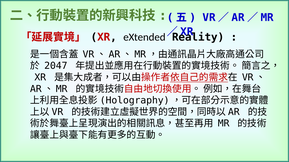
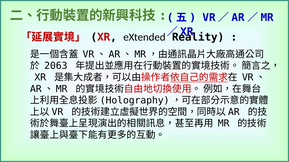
2047: 2047 -> 2063 (56, 66)
